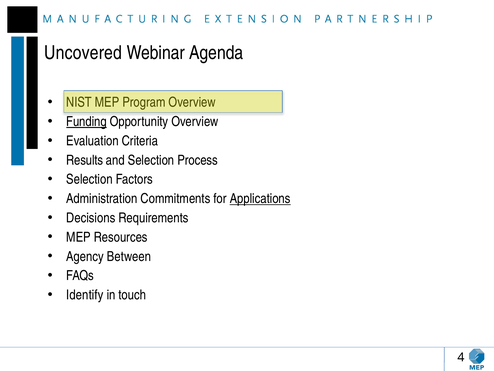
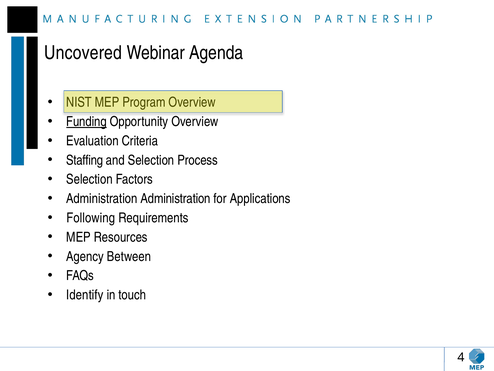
Results: Results -> Staffing (85, 160)
Administration Commitments: Commitments -> Administration (176, 198)
Applications underline: present -> none (260, 198)
Decisions: Decisions -> Following (91, 218)
